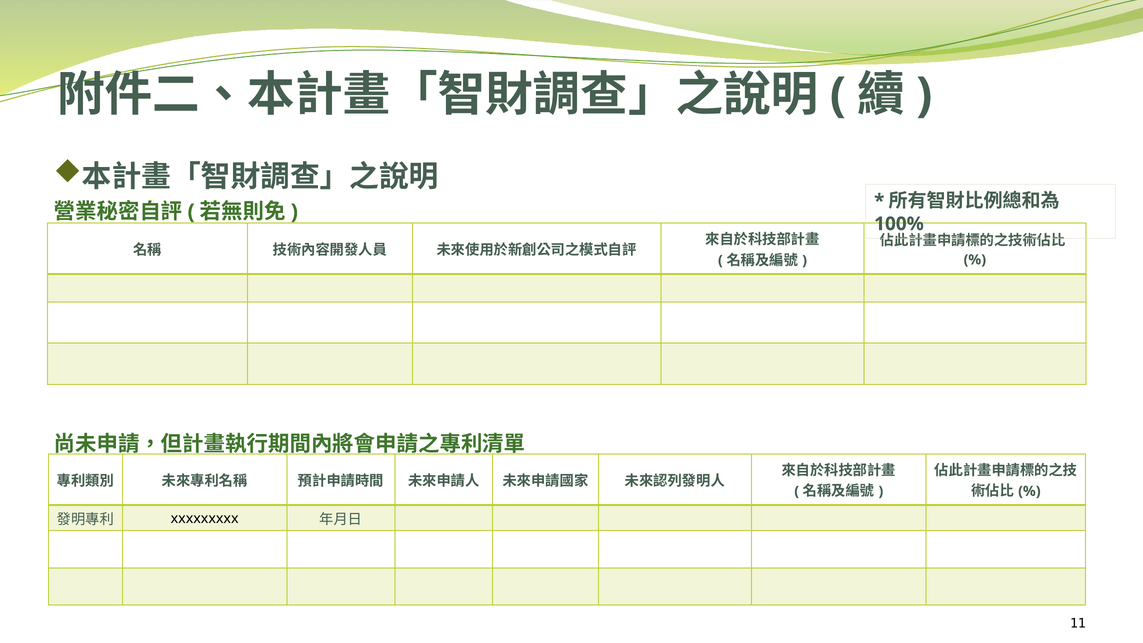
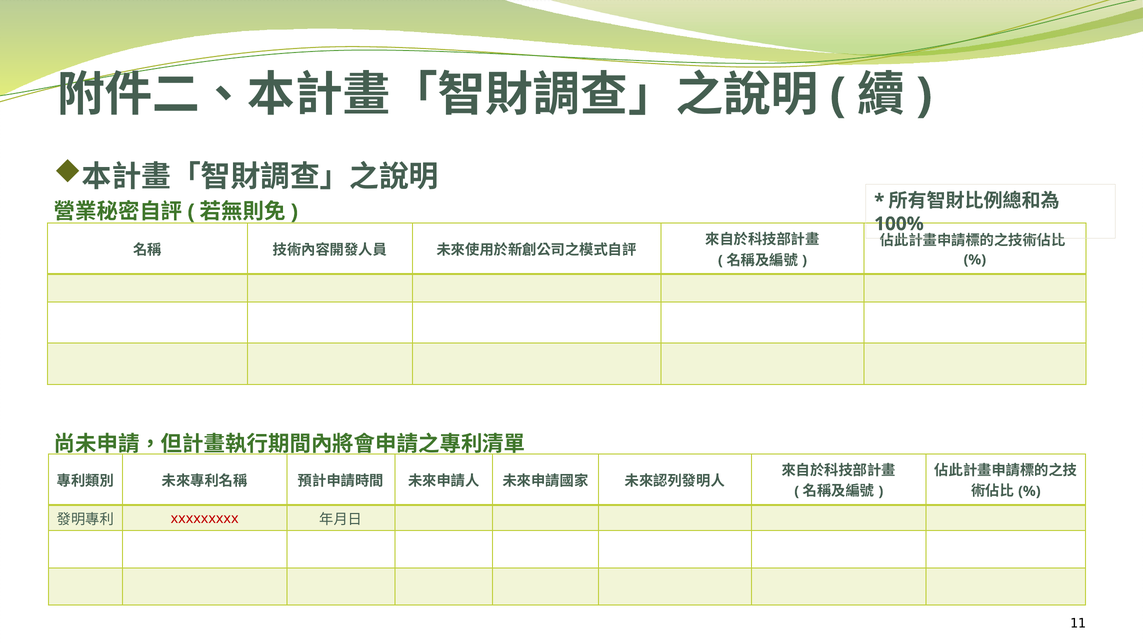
xxxxxxxxx colour: black -> red (205, 518)
